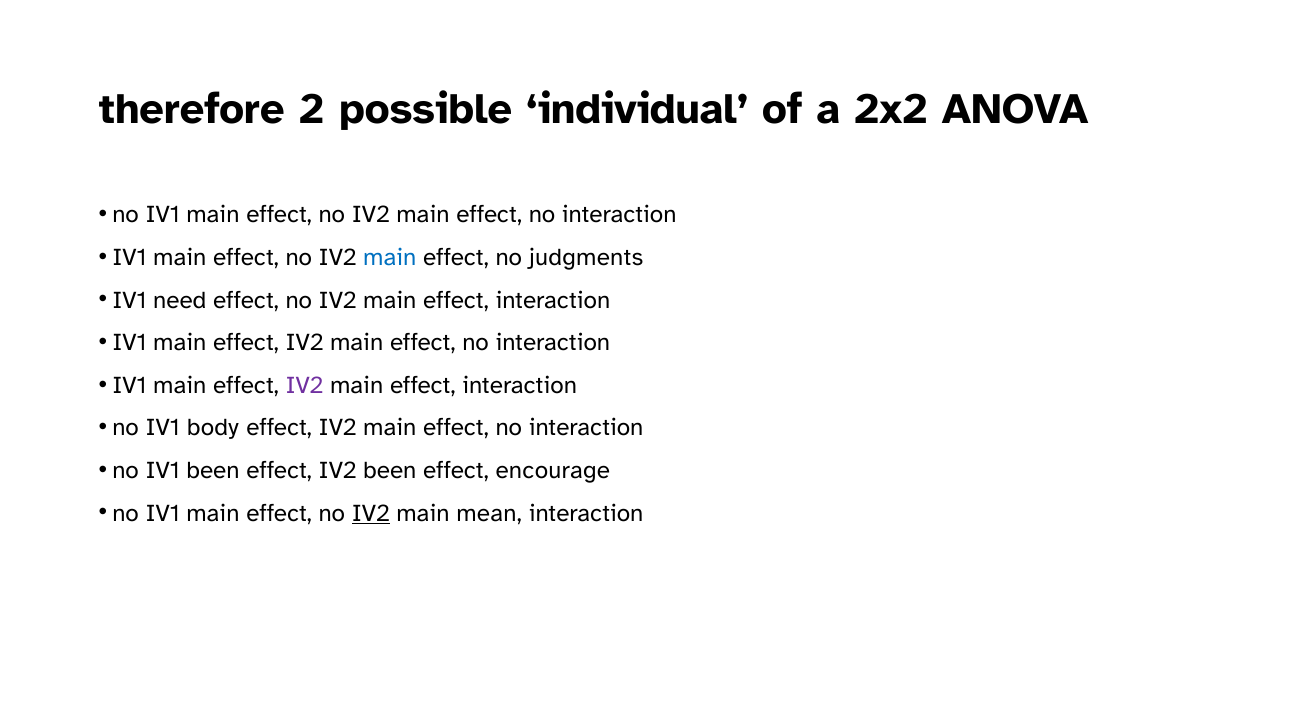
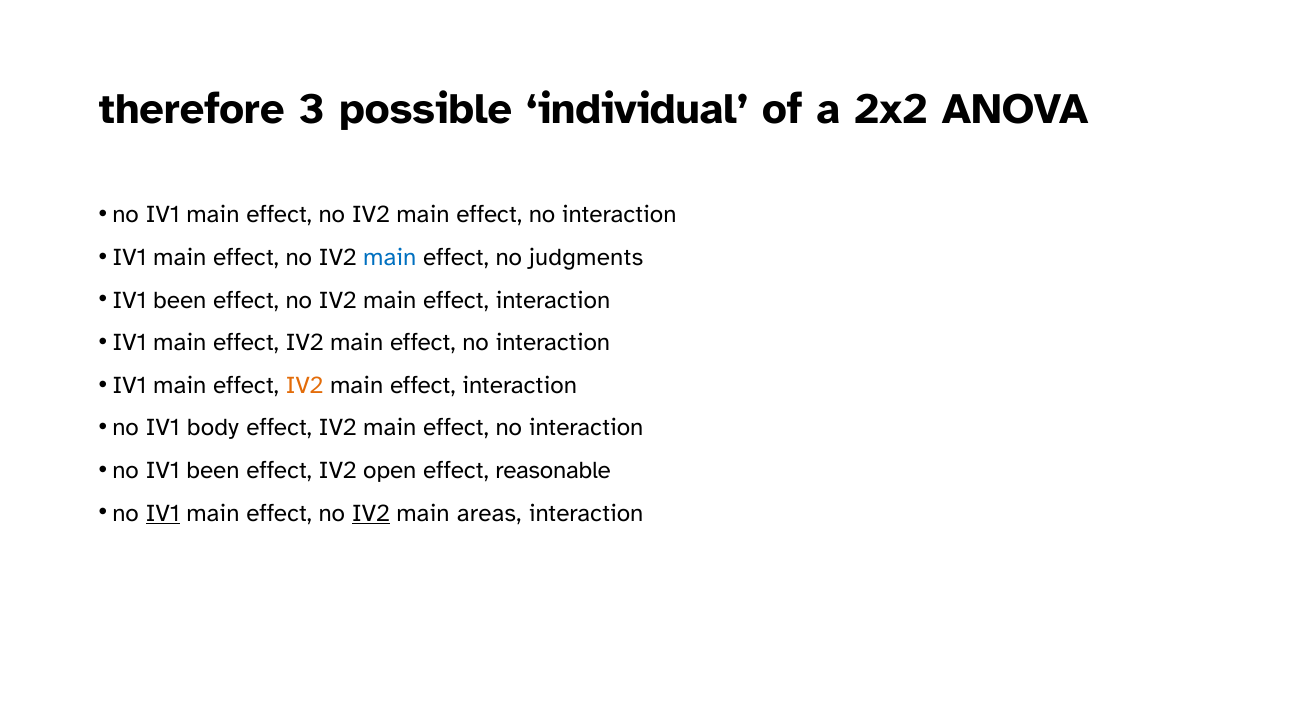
2: 2 -> 3 (312, 109)
need: need -> been (180, 300)
IV2 colour: purple -> orange (304, 386)
IV2 been: been -> open (390, 471)
encourage: encourage -> reasonable (553, 471)
IV1 underline: none -> present (163, 513)
mean: mean -> areas (489, 513)
